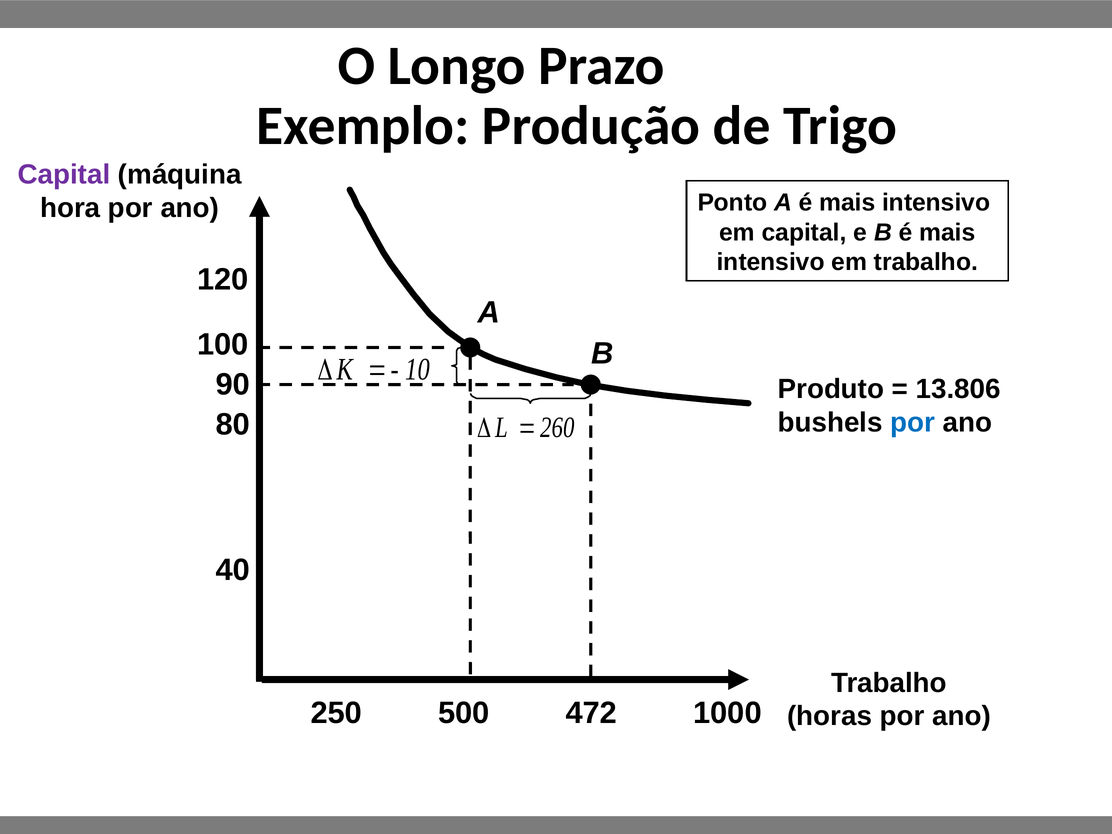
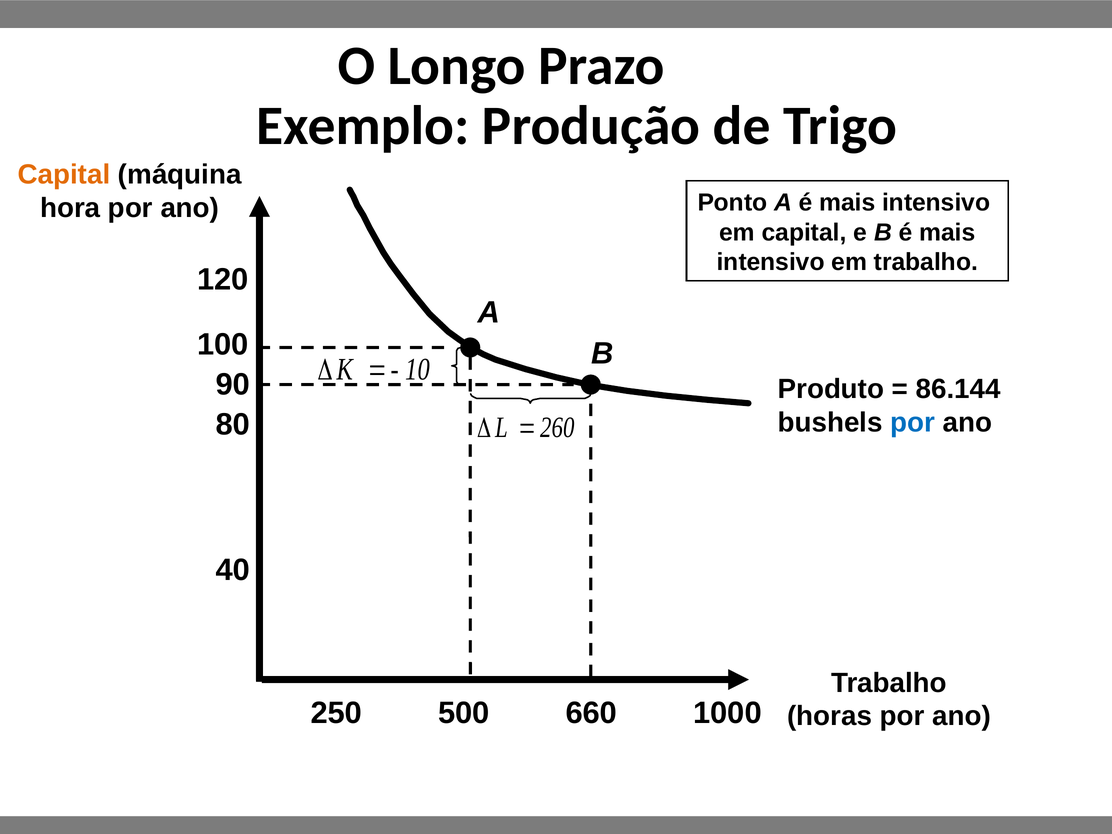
Capital colour: purple -> orange (64, 175)
13.806: 13.806 -> 86.144 (958, 389)
472: 472 -> 660 (591, 713)
